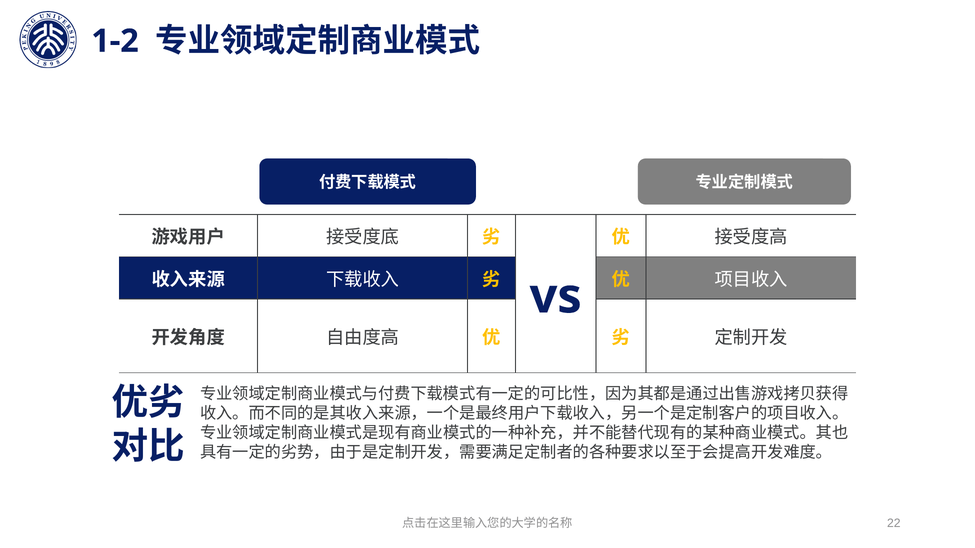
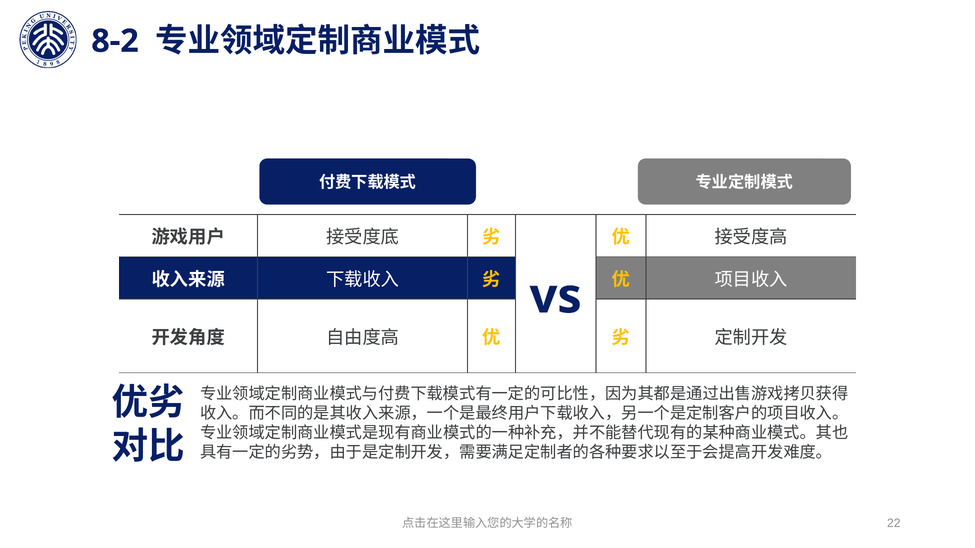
1-2: 1-2 -> 8-2 (115, 41)
